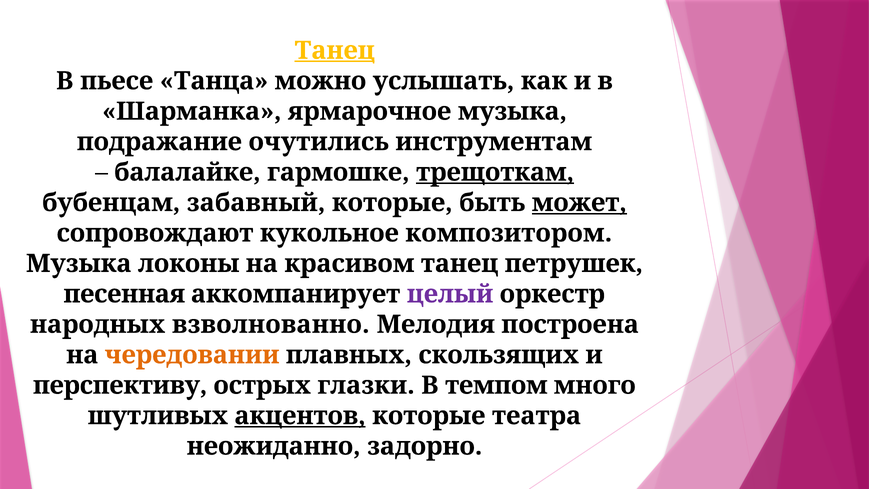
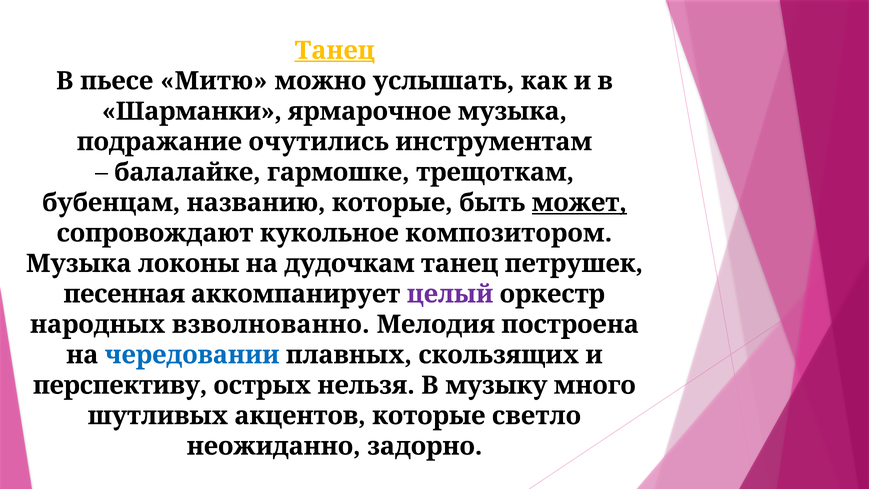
Танца: Танца -> Митю (214, 81)
Шарманка: Шарманка -> Шарманки (192, 111)
трещоткам underline: present -> none (495, 172)
забавный: забавный -> названию (256, 203)
красивом: красивом -> дудочкам (350, 263)
чередовании colour: orange -> blue (192, 355)
глазки: глазки -> нельзя (366, 385)
темпом: темпом -> музыку (496, 385)
акцентов underline: present -> none (300, 416)
театра: театра -> светло (536, 416)
